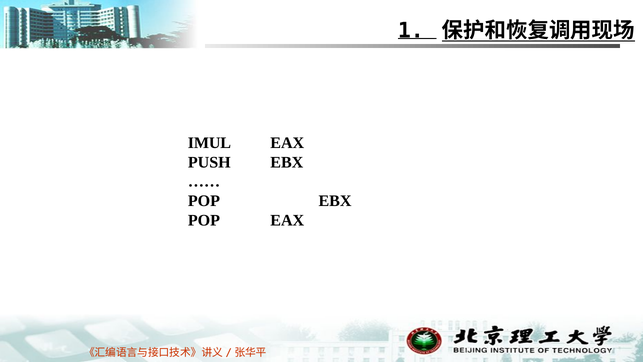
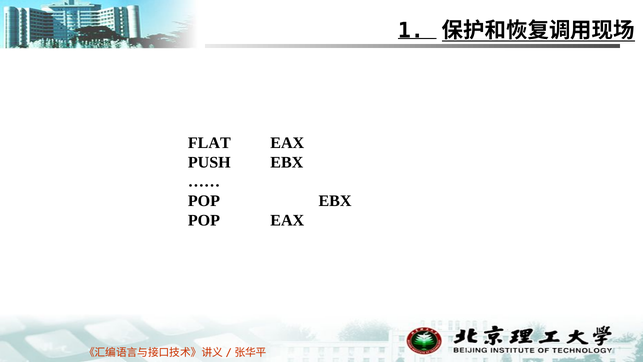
IMUL: IMUL -> FLAT (209, 143)
